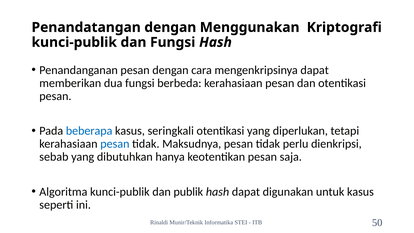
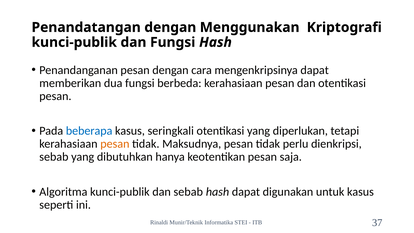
pesan colour: blue -> orange (115, 144)
dan publik: publik -> sebab (188, 192)
50: 50 -> 37 (377, 223)
